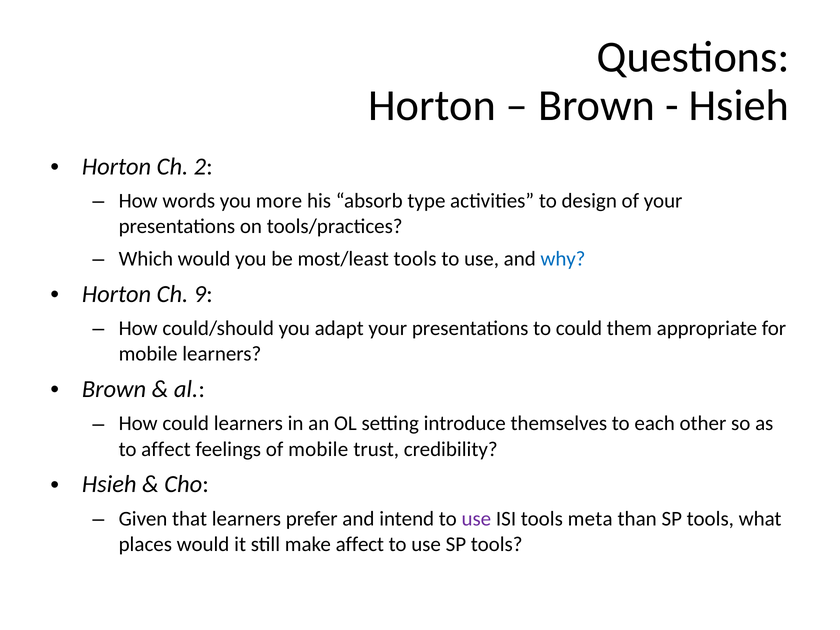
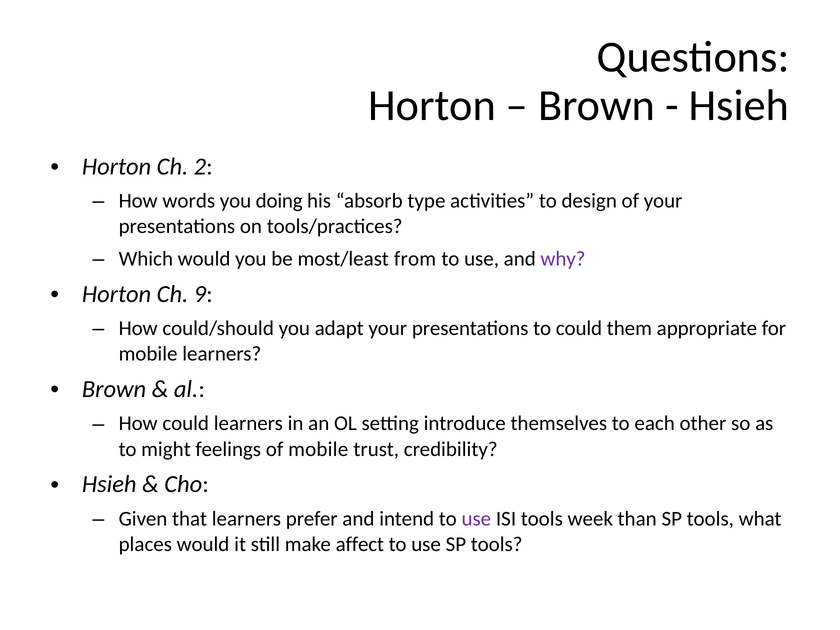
more: more -> doing (279, 201)
most/least tools: tools -> from (415, 259)
why colour: blue -> purple (563, 259)
to affect: affect -> might (166, 449)
meta: meta -> week (590, 519)
